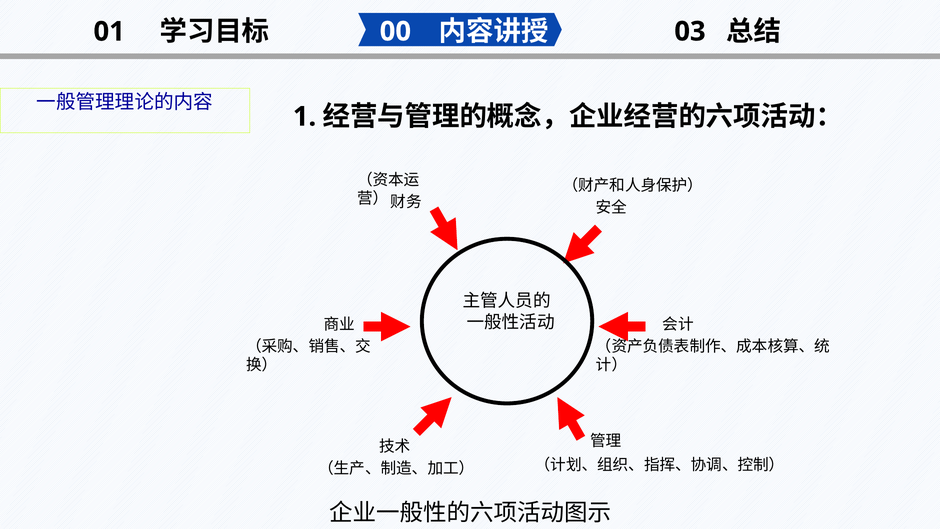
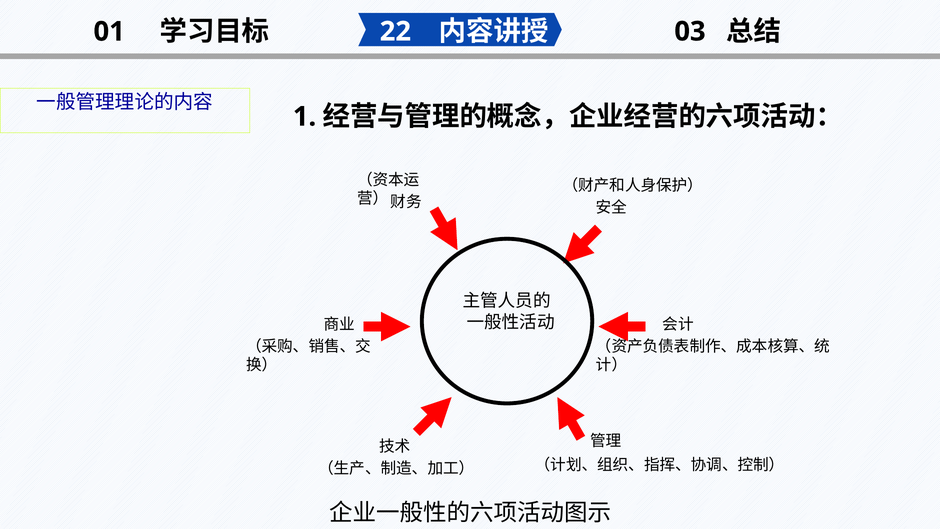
00: 00 -> 22 (395, 31)
